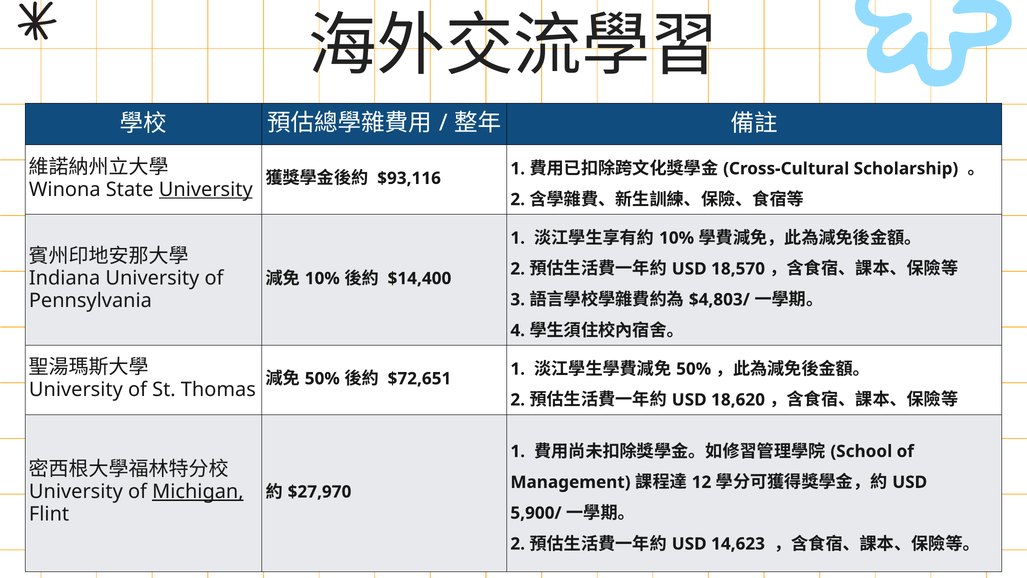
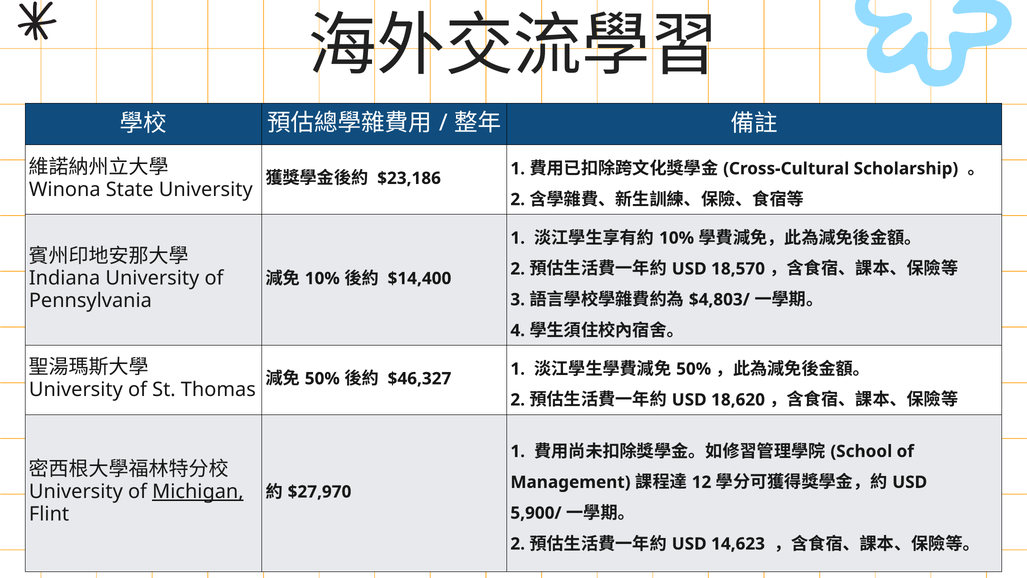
$93,116: $93,116 -> $23,186 (409, 178)
University underline: present -> none (206, 189)
$72,651: $72,651 -> $46,327 (419, 378)
